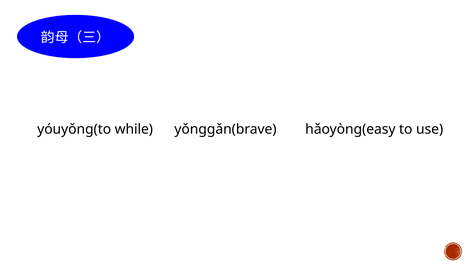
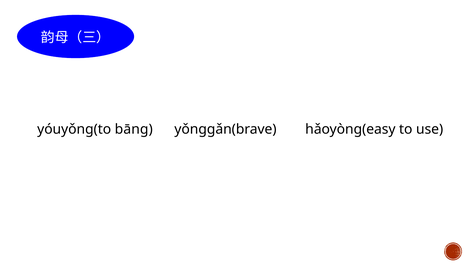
while: while -> bāng (134, 129)
